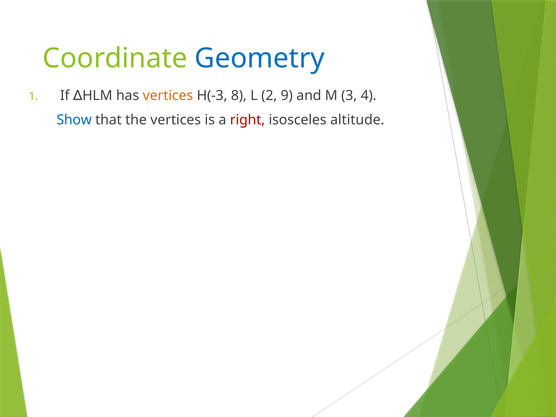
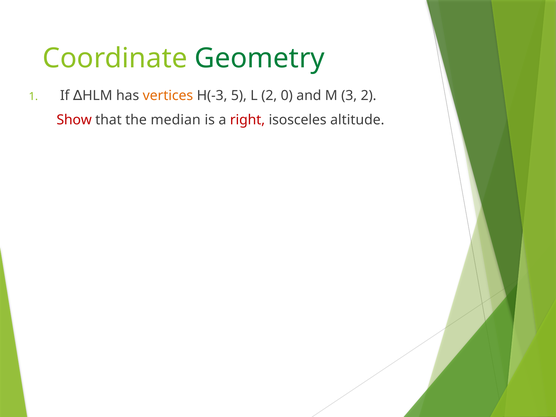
Geometry colour: blue -> green (260, 58)
8: 8 -> 5 (239, 95)
9: 9 -> 0 (287, 95)
3 4: 4 -> 2 (369, 95)
Show colour: blue -> red (74, 120)
the vertices: vertices -> median (176, 120)
